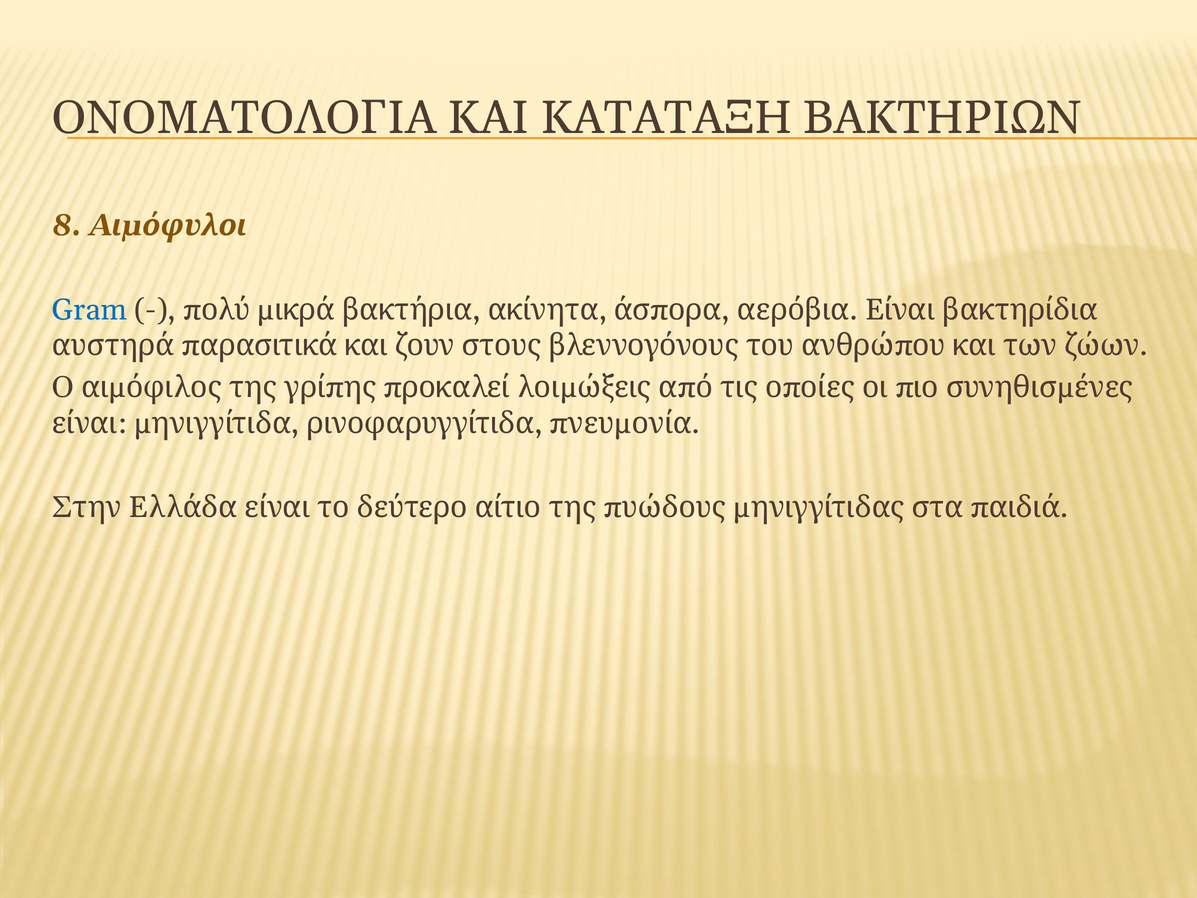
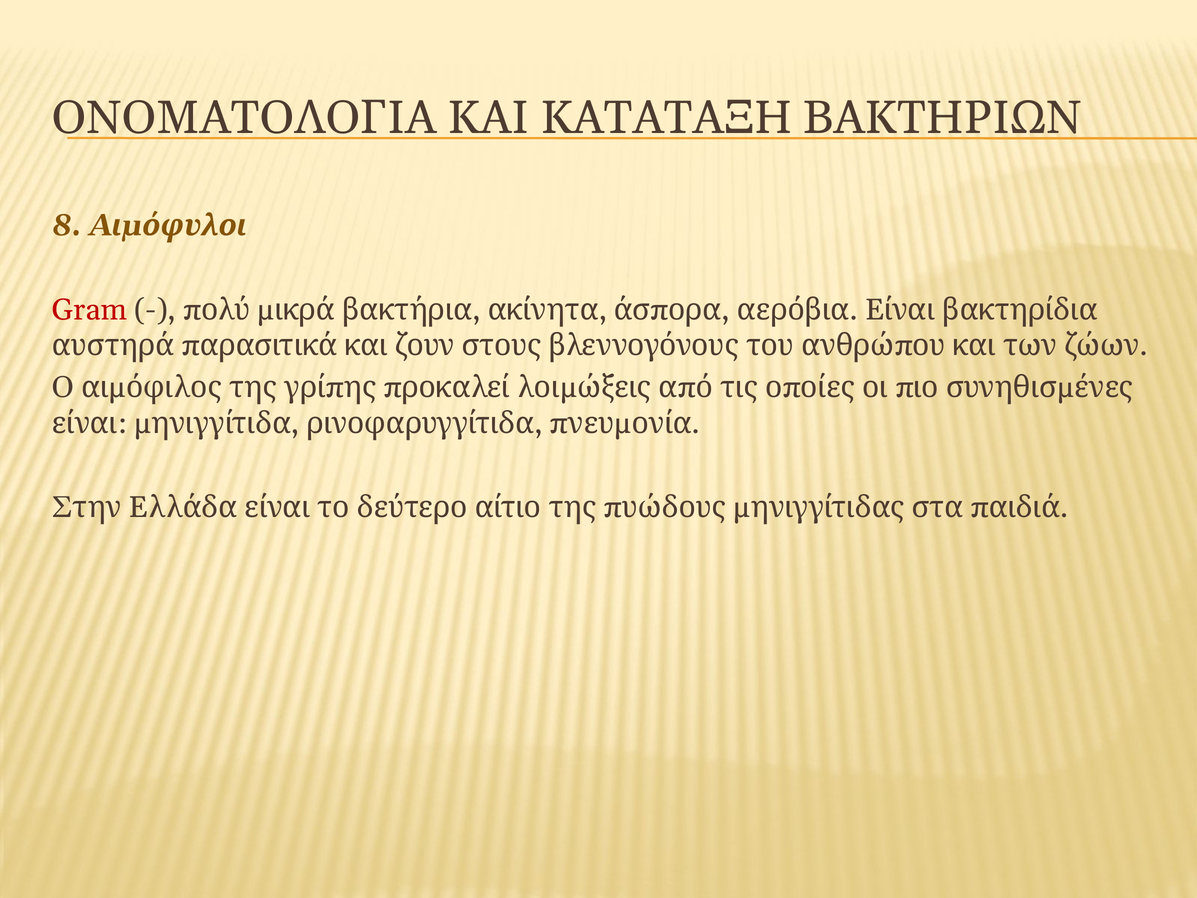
Gram colour: blue -> red (89, 310)
